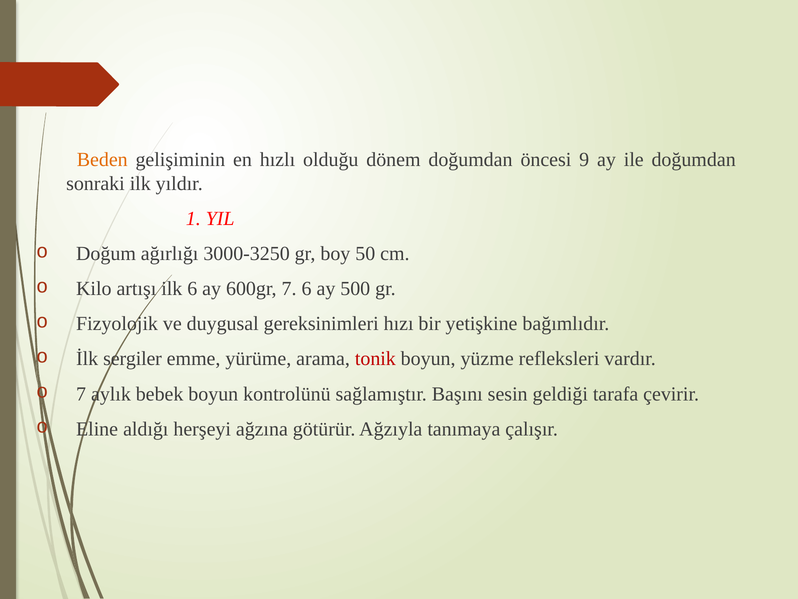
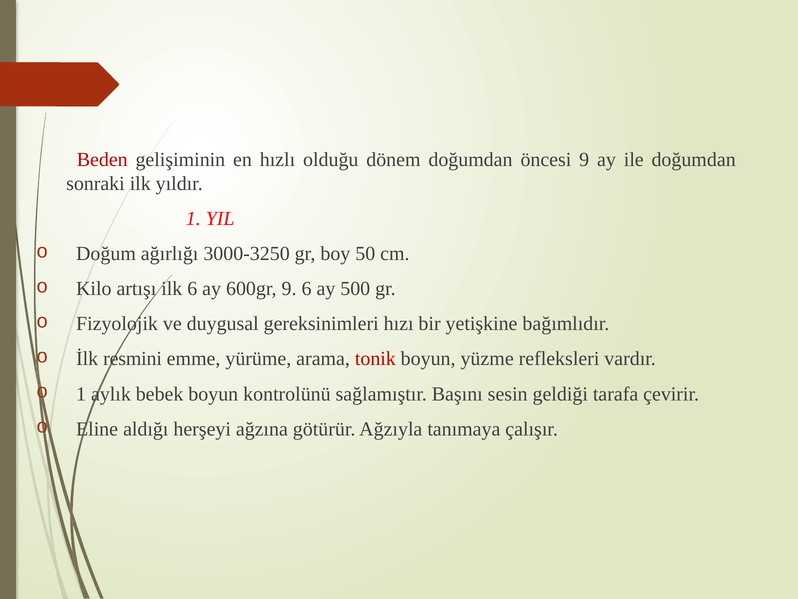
Beden colour: orange -> red (102, 159)
600gr 7: 7 -> 9 (289, 289)
sergiler: sergiler -> resmini (133, 359)
7: 7 -> 1 (81, 394)
